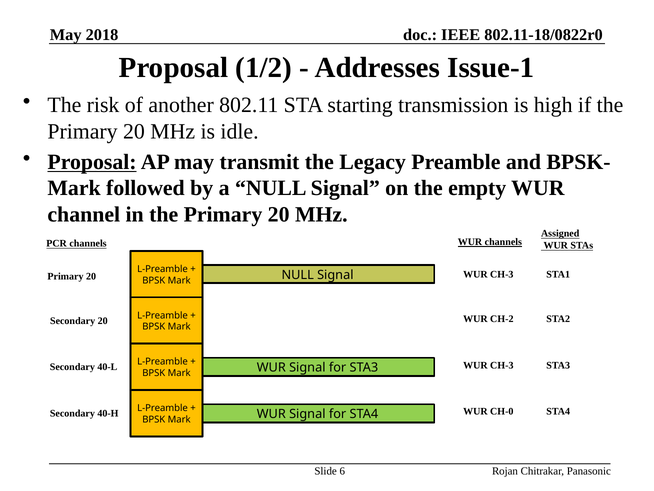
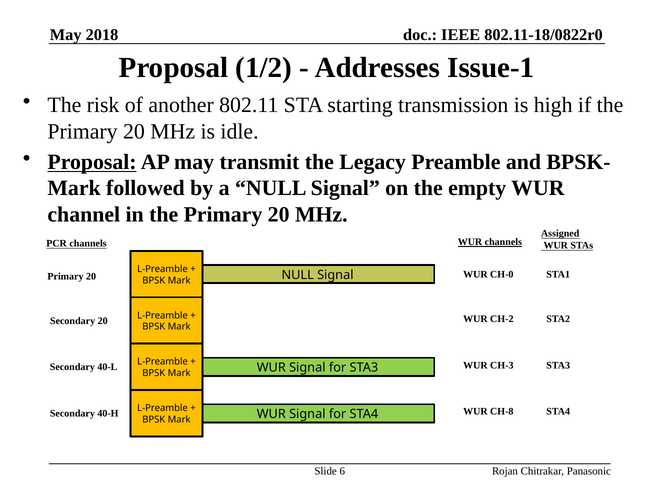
CH-3: CH-3 -> CH-0 (502, 274)
CH-0: CH-0 -> CH-8 (502, 411)
